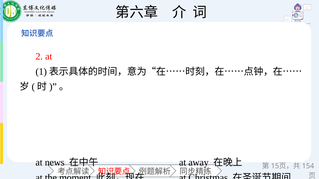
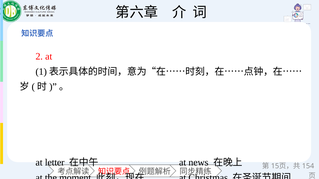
news: news -> letter (55, 163)
away: away -> news (198, 163)
